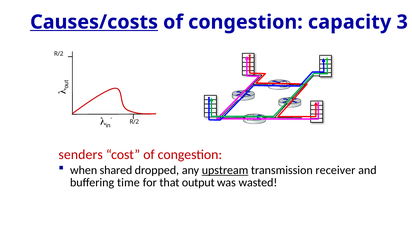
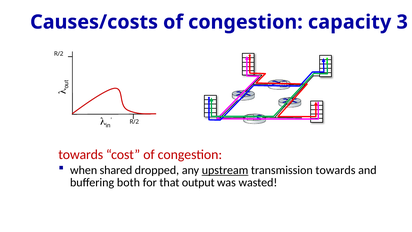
Causes/costs underline: present -> none (94, 22)
senders: senders -> towards (81, 154)
transmission receiver: receiver -> towards (335, 170)
time: time -> both (128, 182)
